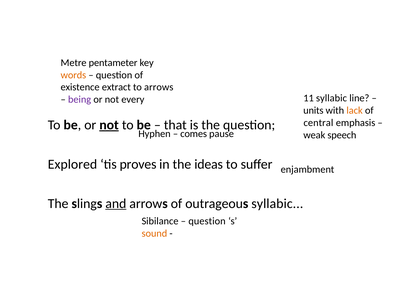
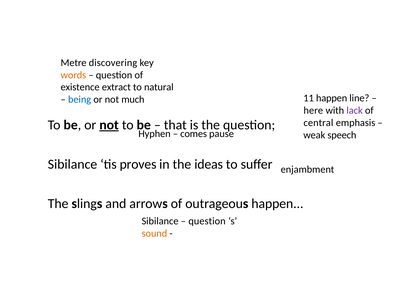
pentameter: pentameter -> discovering (113, 63)
to arrows: arrows -> natural (159, 87)
11 syllabic: syllabic -> happen (332, 98)
being colour: purple -> blue (80, 100)
every: every -> much (133, 100)
units: units -> here (313, 111)
lack colour: orange -> purple (355, 111)
Explored: Explored -> Sibilance (73, 164)
and underline: present -> none (116, 204)
outrageous syllabic: syllabic -> happen (277, 204)
